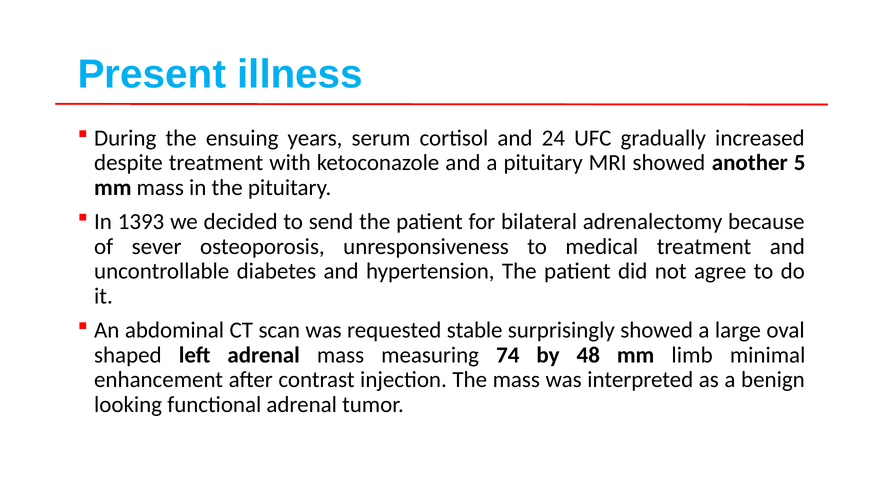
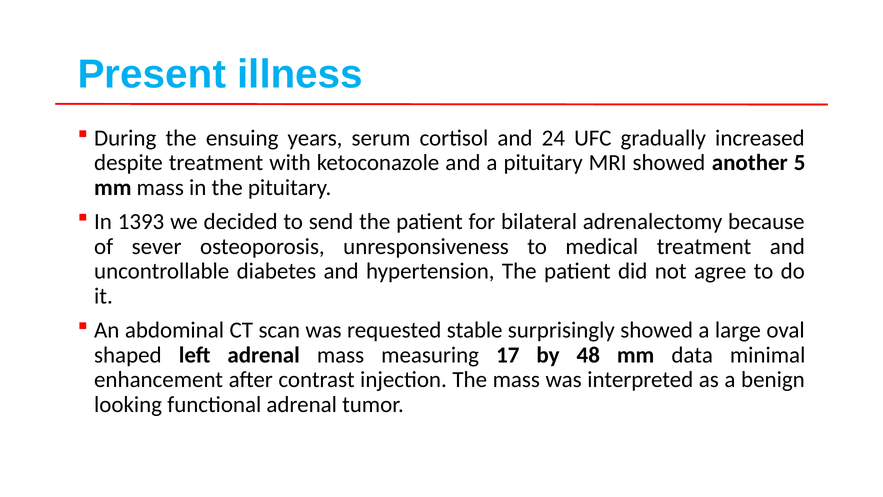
74: 74 -> 17 (508, 355)
limb: limb -> data (692, 355)
